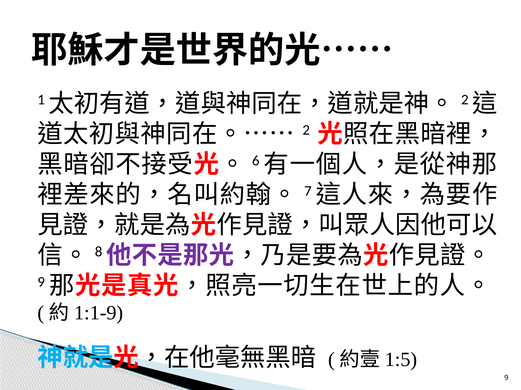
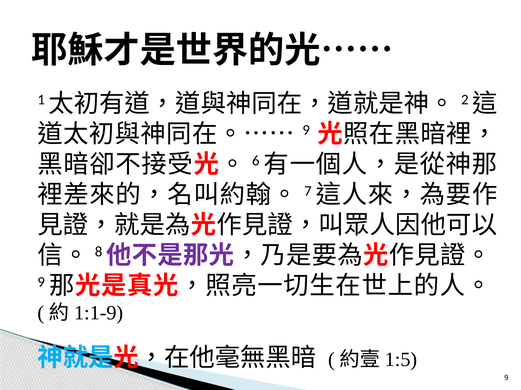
2: 2 -> 9 (306, 130)
